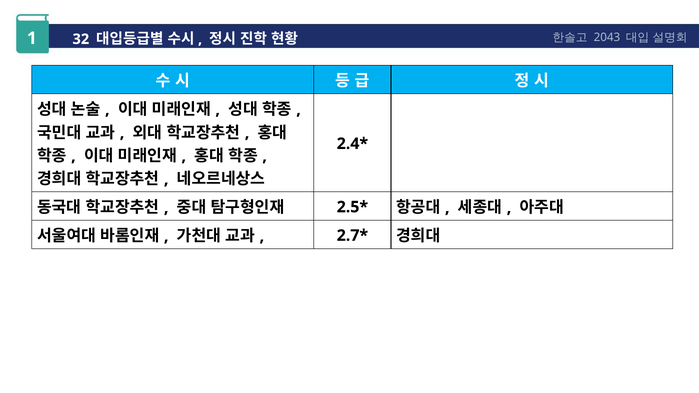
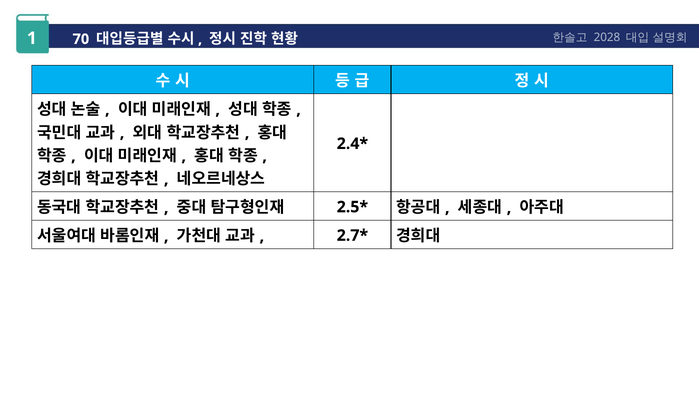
2043: 2043 -> 2028 (607, 37)
32: 32 -> 70 (81, 39)
